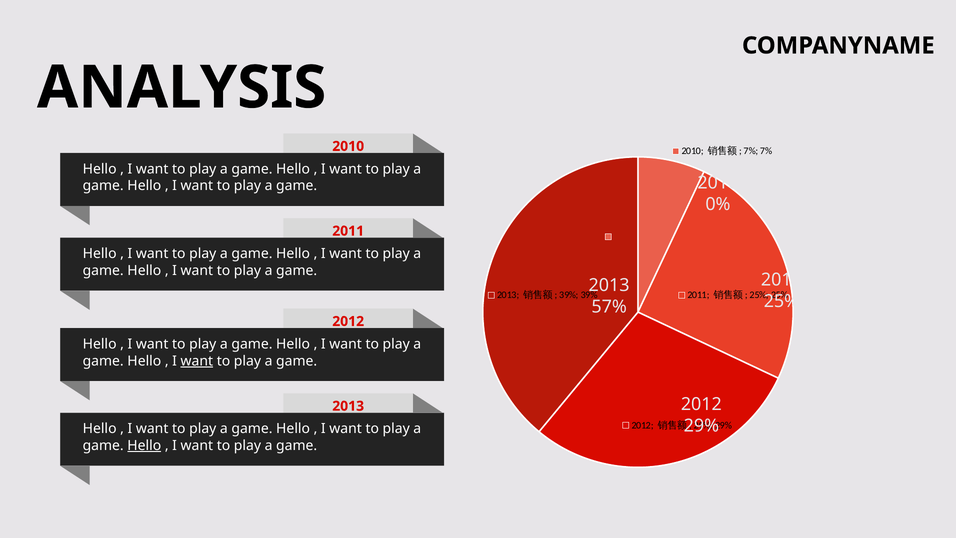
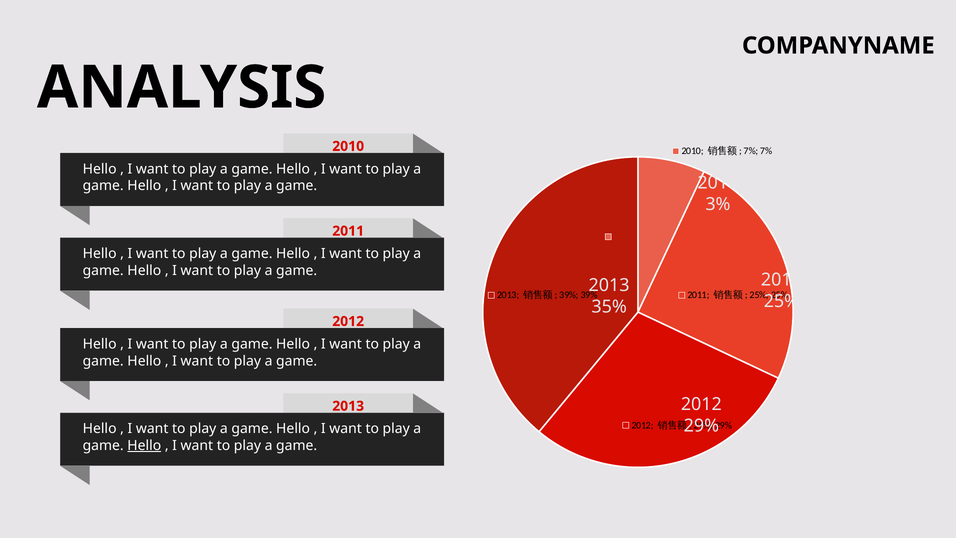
0%: 0% -> 3% (718, 204)
57%: 57% -> 35% (609, 307)
want underline: present -> none (197, 361)
